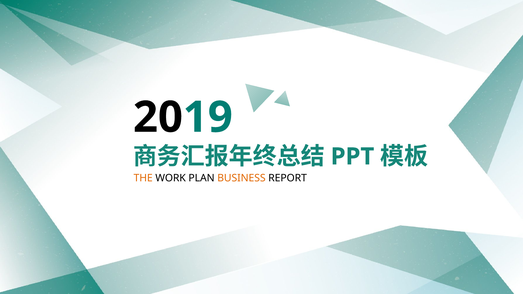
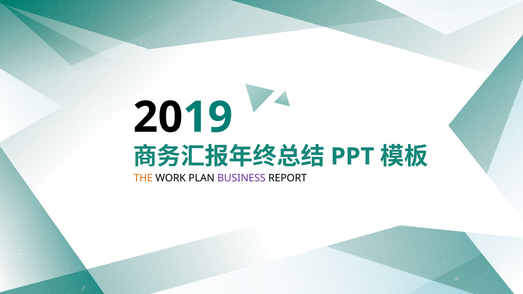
BUSINESS colour: orange -> purple (241, 178)
